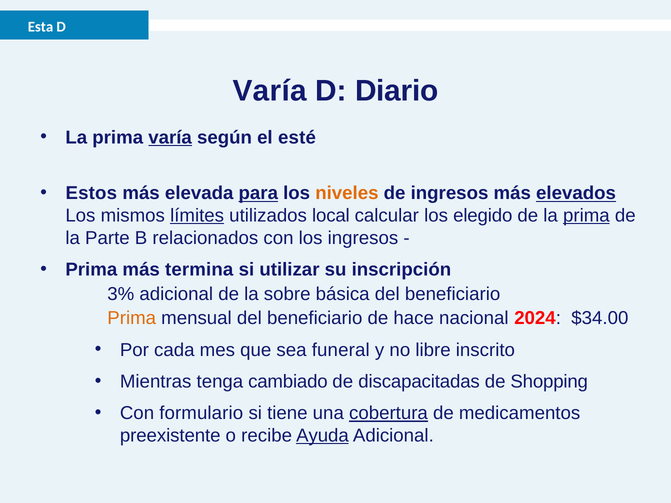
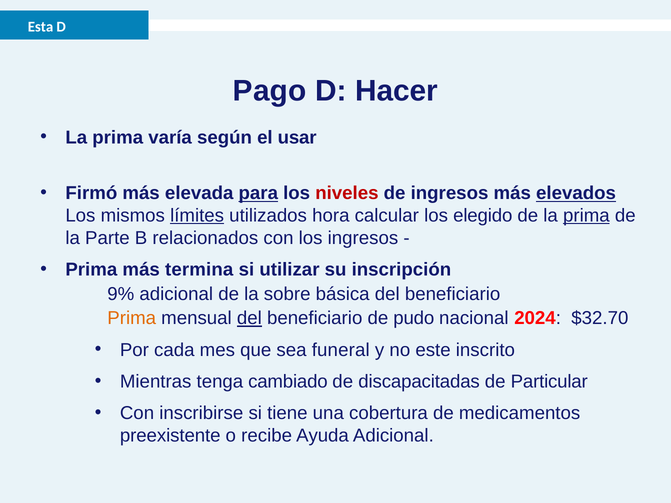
Varía: Varía -> Pago (270, 91)
Diario: Diario -> Hacer (397, 91)
varía underline: present -> none (170, 137)
esté: esté -> usar (297, 137)
Estos: Estos -> Firmó (91, 193)
niveles colour: orange -> red (347, 193)
local: local -> hora (331, 216)
3%: 3% -> 9% (121, 294)
del underline: none -> present (249, 318)
hace: hace -> pudo (414, 318)
$34.00: $34.00 -> $32.70 (600, 318)
libre: libre -> este (433, 350)
Shopping: Shopping -> Particular (549, 382)
formulario: formulario -> inscribirse (201, 413)
cobertura underline: present -> none (388, 413)
Ayuda underline: present -> none (322, 436)
